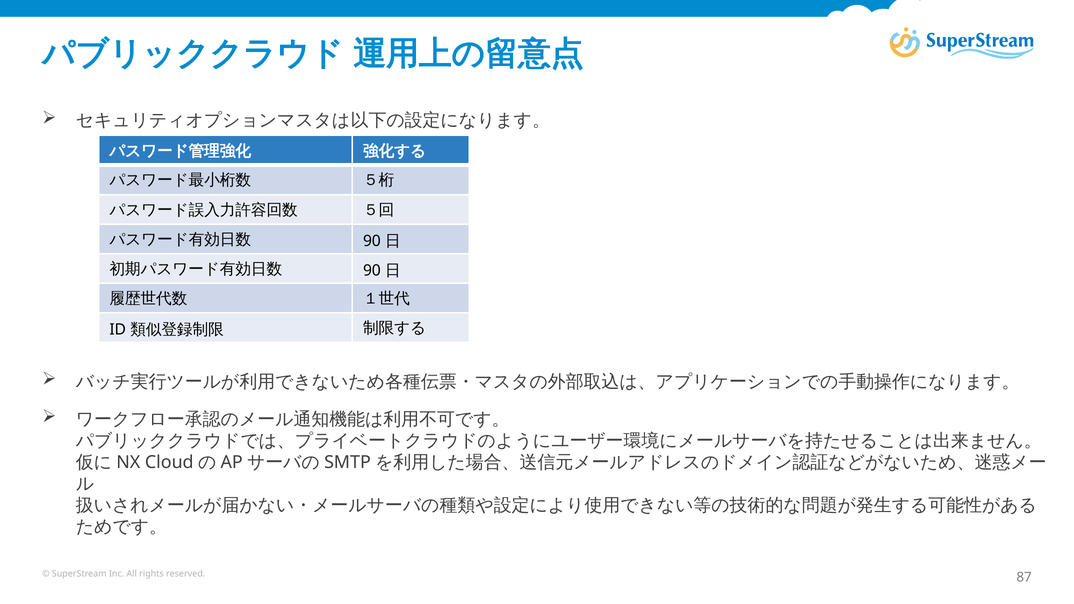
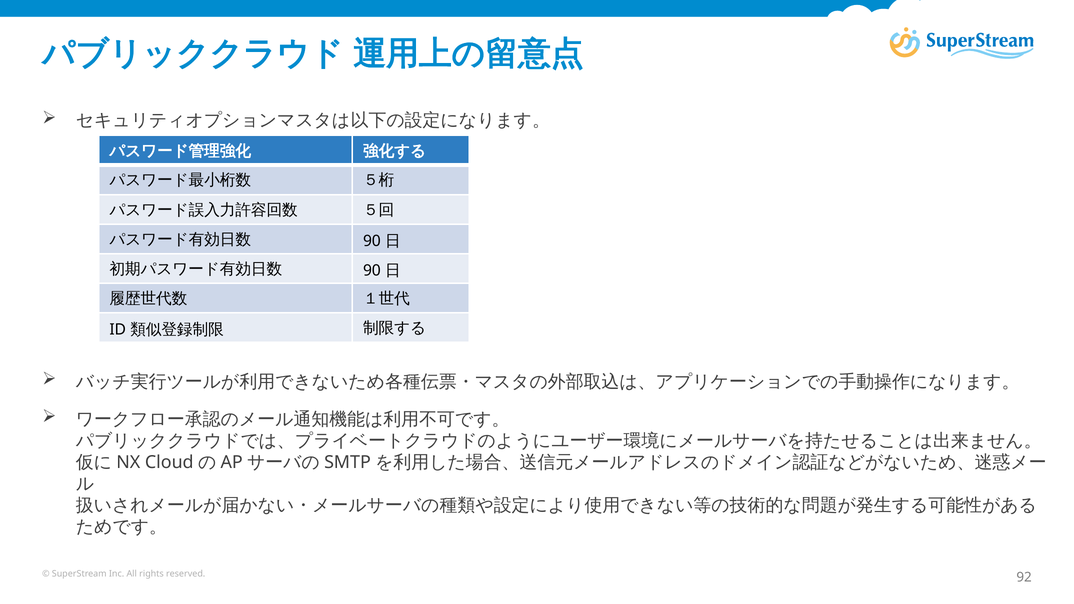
87: 87 -> 92 (1024, 577)
